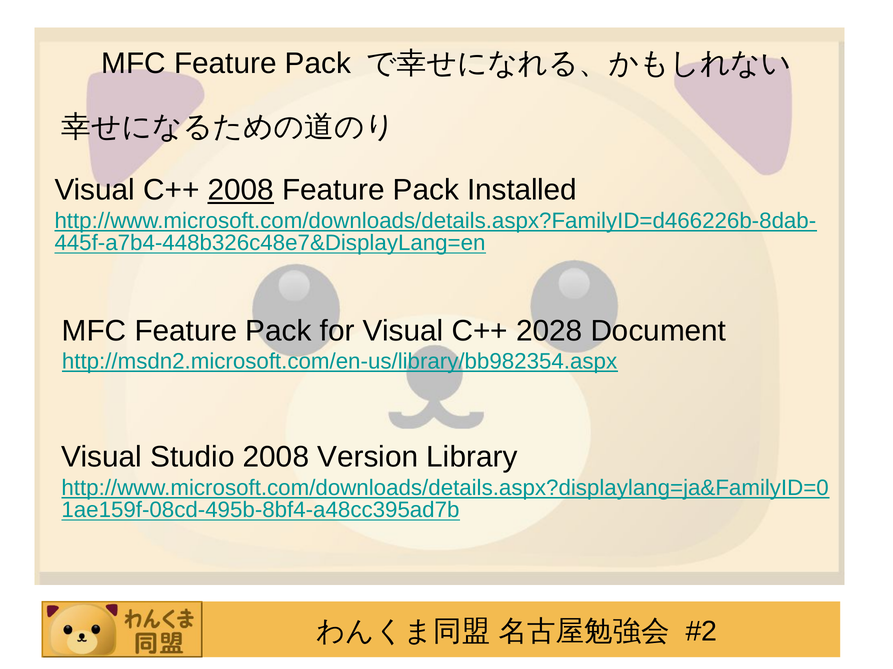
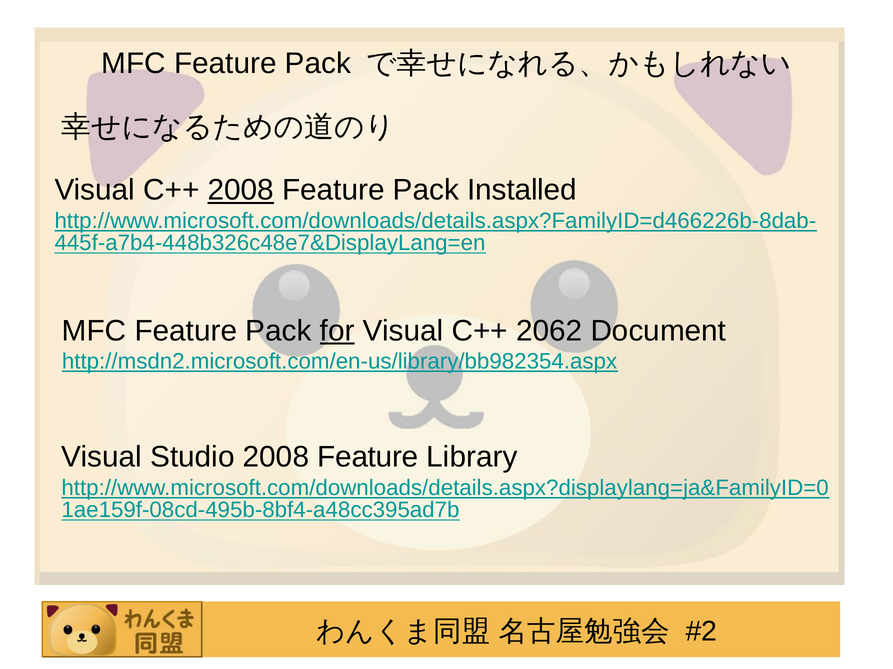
for underline: none -> present (337, 331)
2028: 2028 -> 2062 (549, 331)
Studio 2008 Version: Version -> Feature (368, 458)
